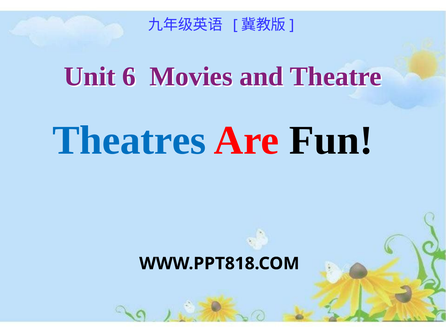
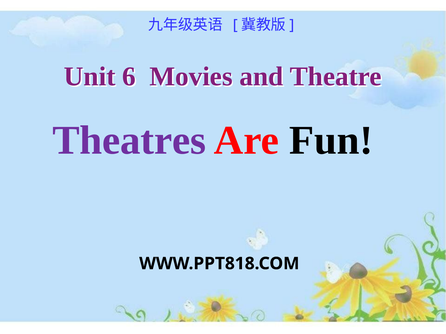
Theatres colour: blue -> purple (129, 141)
